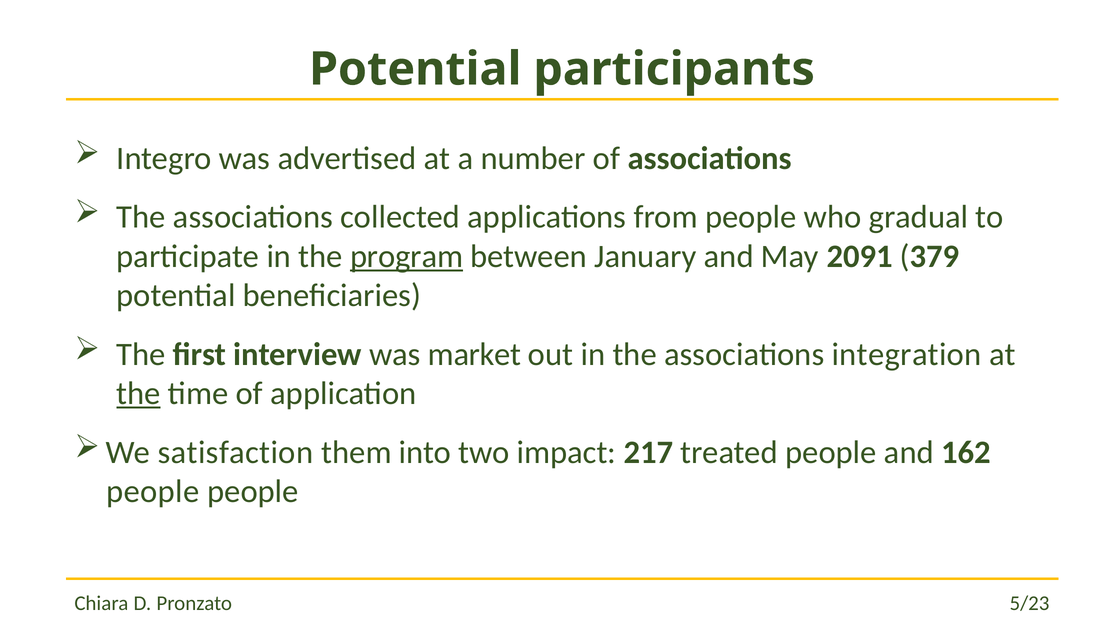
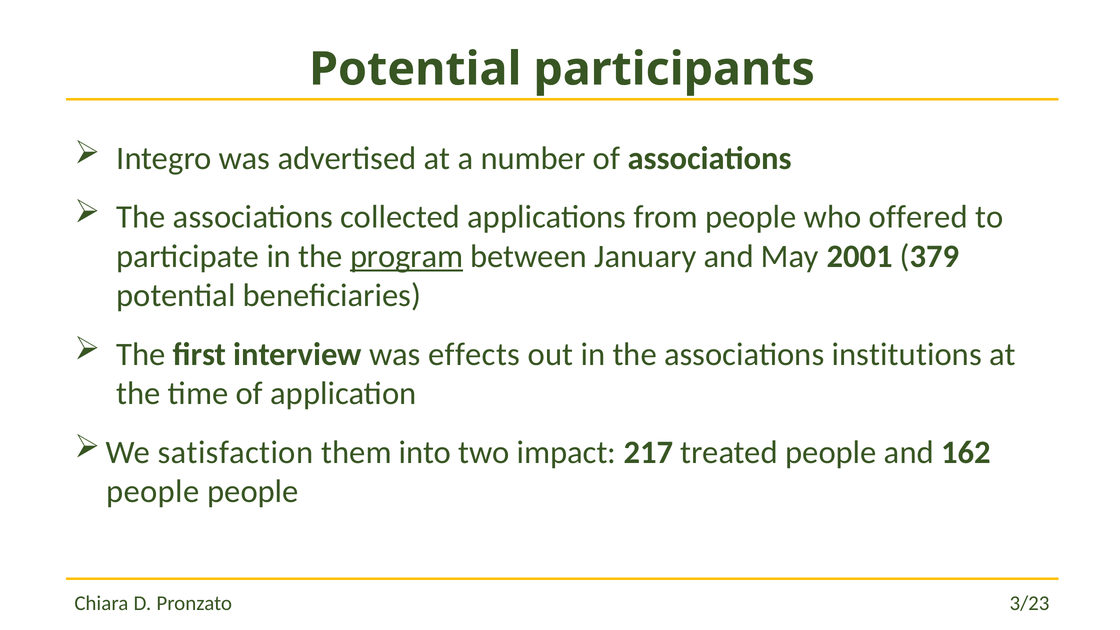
gradual: gradual -> offered (918, 217)
2091: 2091 -> 2001 (860, 256)
market: market -> effects (474, 354)
integration: integration -> institutions (907, 354)
the underline: present -> none (139, 394)
5/23: 5/23 -> 3/23 (1030, 604)
